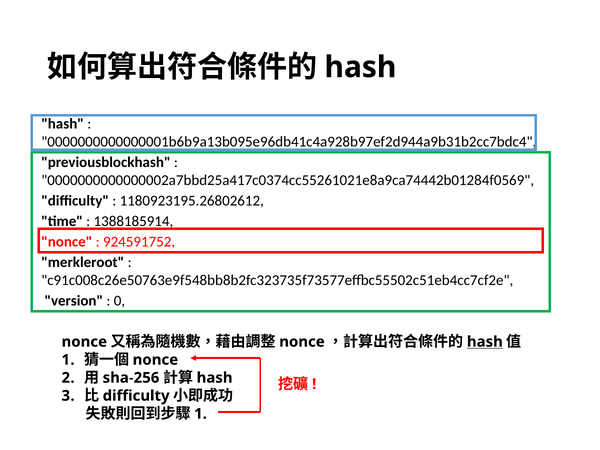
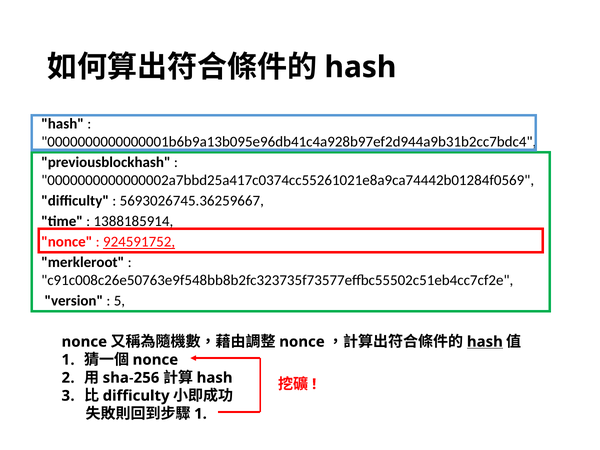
1180923195.26802612: 1180923195.26802612 -> 5693026745.36259667 (192, 201)
924591752 underline: none -> present (139, 242)
0: 0 -> 5 (119, 301)
